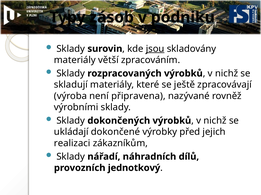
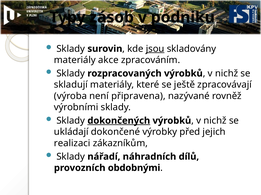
větší: větší -> akce (108, 60)
dokončených underline: none -> present (119, 121)
jednotkový: jednotkový -> obdobnými (134, 168)
